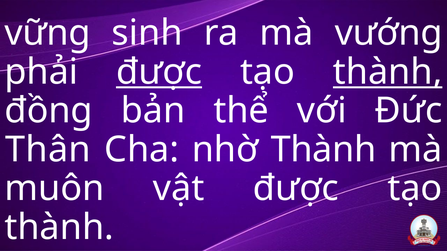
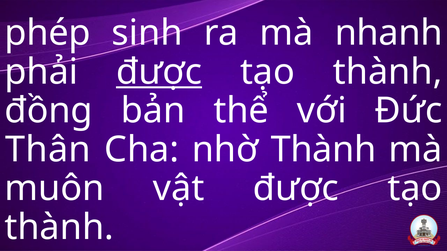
vững: vững -> phép (48, 33)
vướng: vướng -> nhanh (389, 33)
thành underline: present -> none (388, 72)
